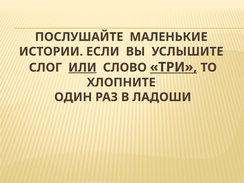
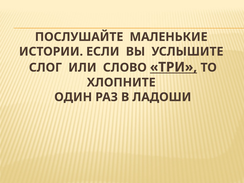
ИЛИ underline: present -> none (82, 68)
